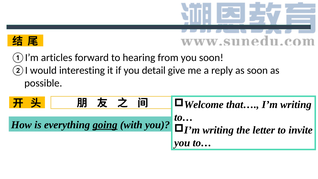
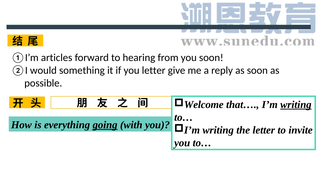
interesting: interesting -> something (82, 70)
you detail: detail -> letter (154, 70)
writing underline: none -> present (296, 105)
